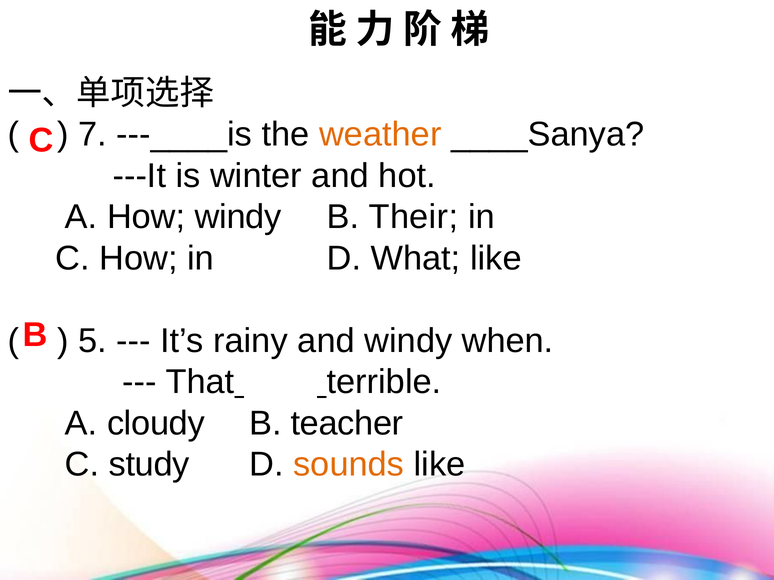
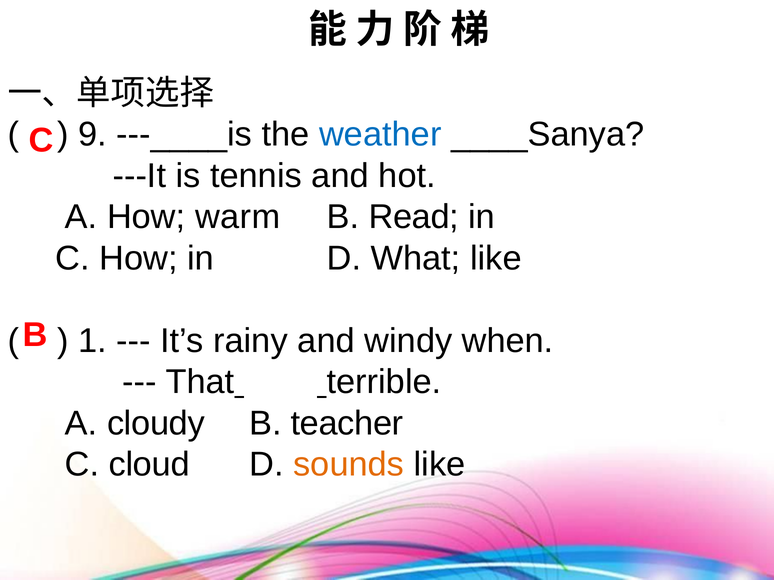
7: 7 -> 9 (92, 135)
weather colour: orange -> blue (380, 135)
winter: winter -> tennis (256, 176)
How windy: windy -> warm (238, 217)
Their: Their -> Read (414, 217)
5: 5 -> 1 (92, 341)
study: study -> cloud (149, 465)
